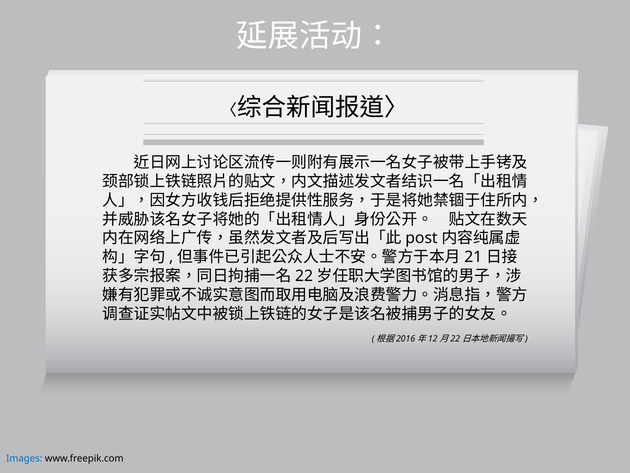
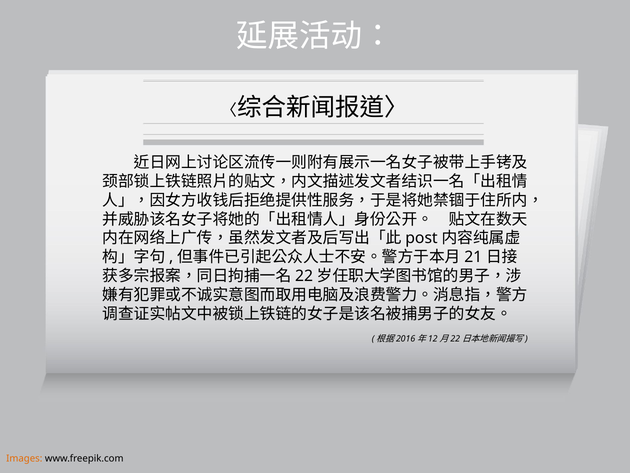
Images colour: blue -> orange (24, 458)
